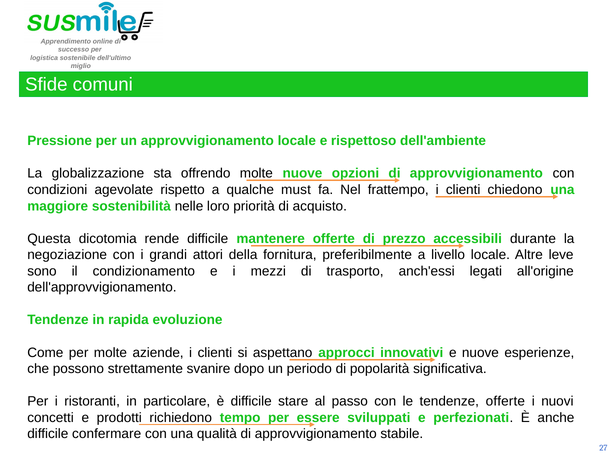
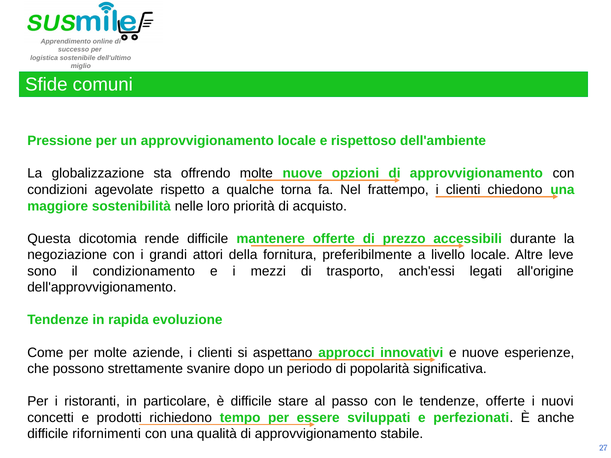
must: must -> torna (296, 190)
confermare: confermare -> rifornimenti (107, 434)
